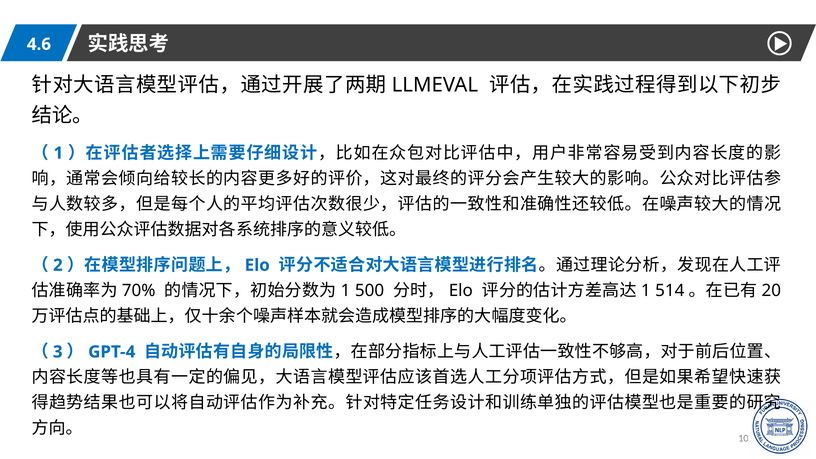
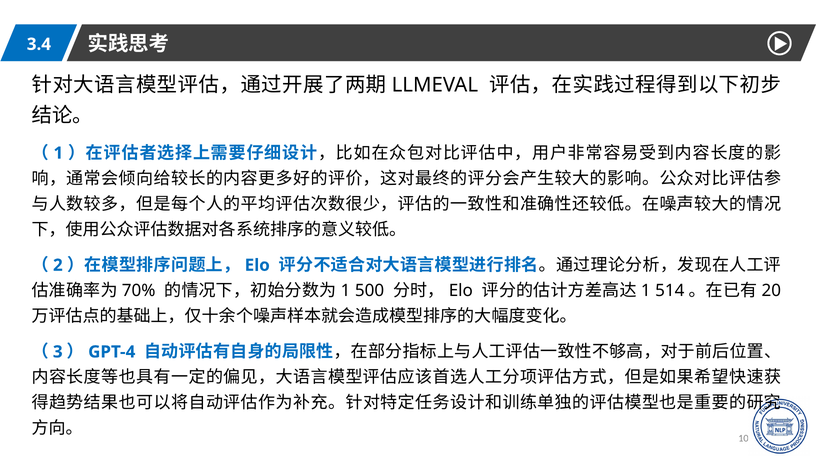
4.6: 4.6 -> 3.4 (39, 44)
